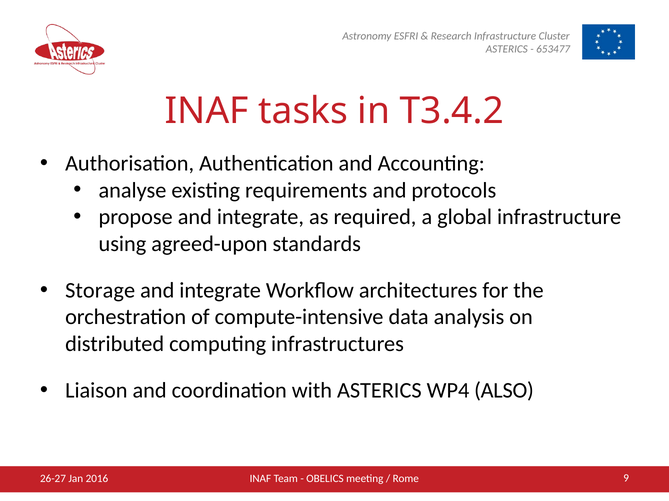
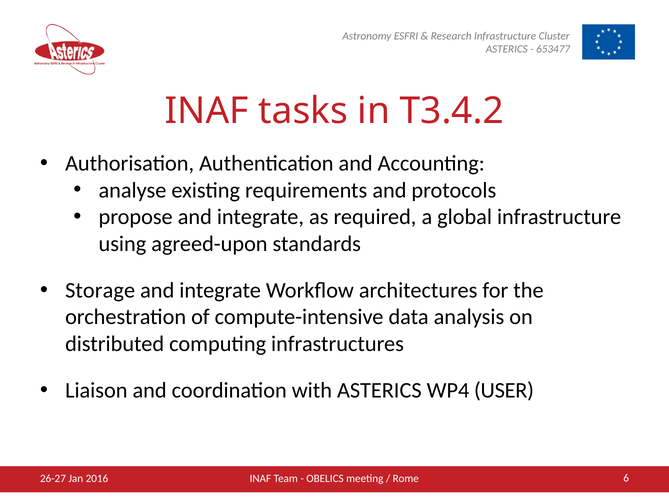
ALSO: ALSO -> USER (504, 391)
9: 9 -> 6 (626, 479)
